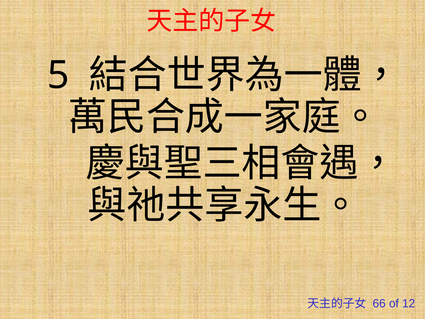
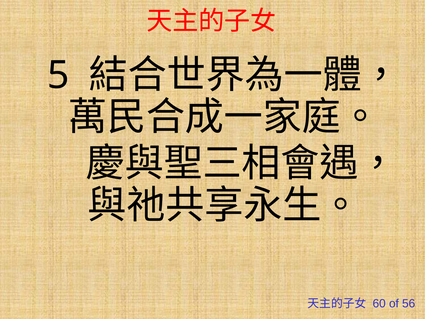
66: 66 -> 60 (379, 303)
12: 12 -> 56 (409, 303)
